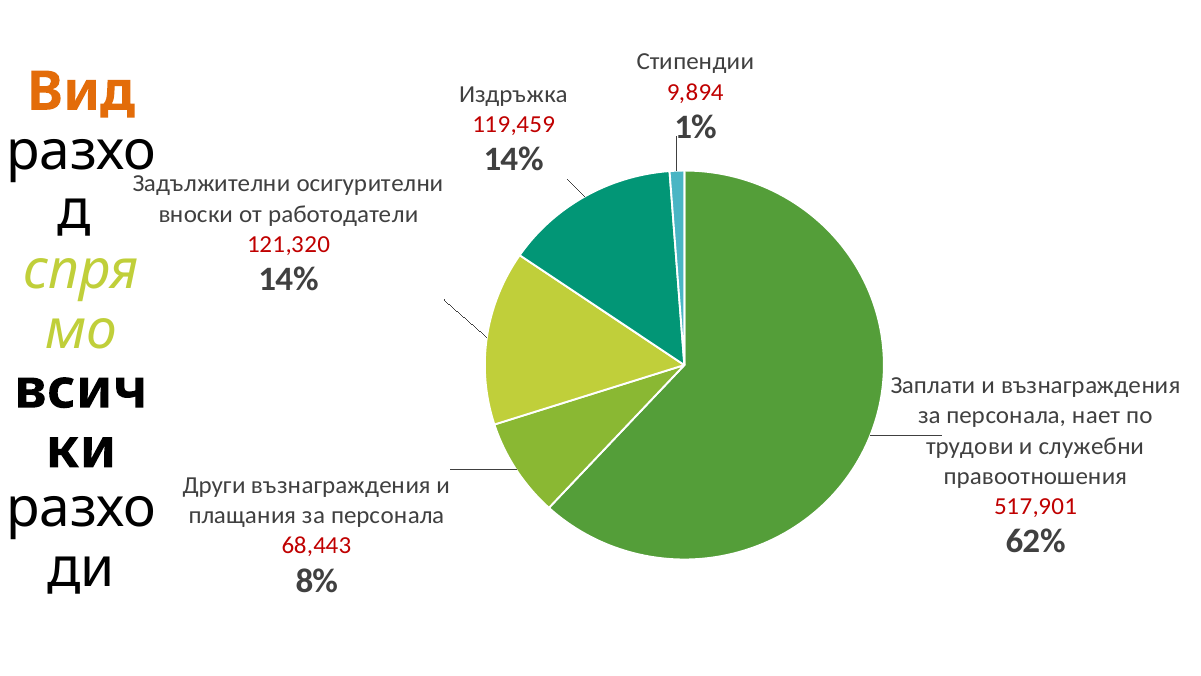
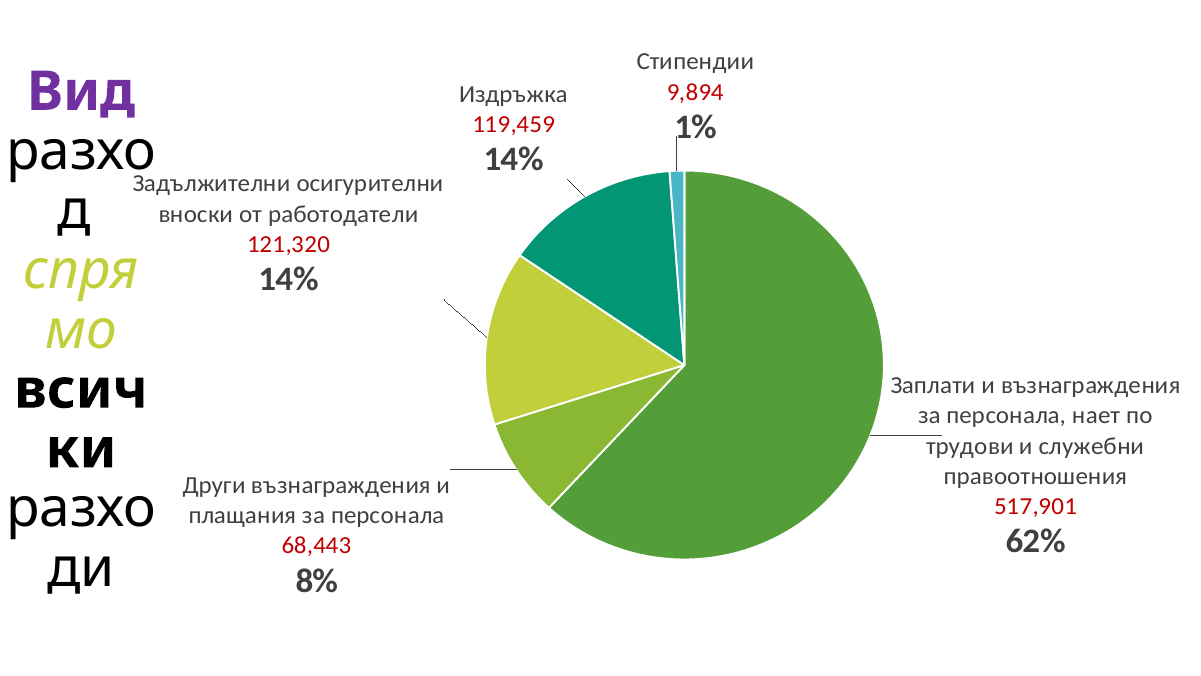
Вид colour: orange -> purple (81, 92)
